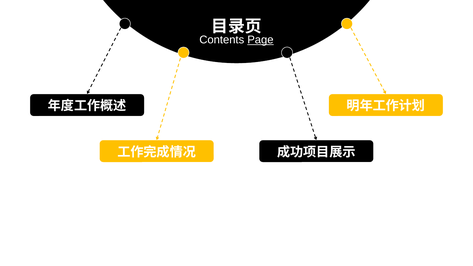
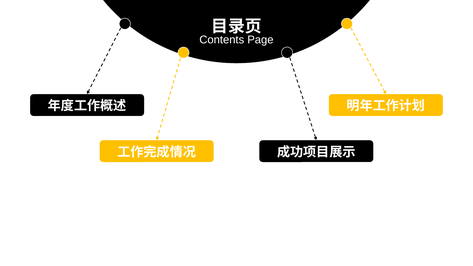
Page underline: present -> none (260, 40)
